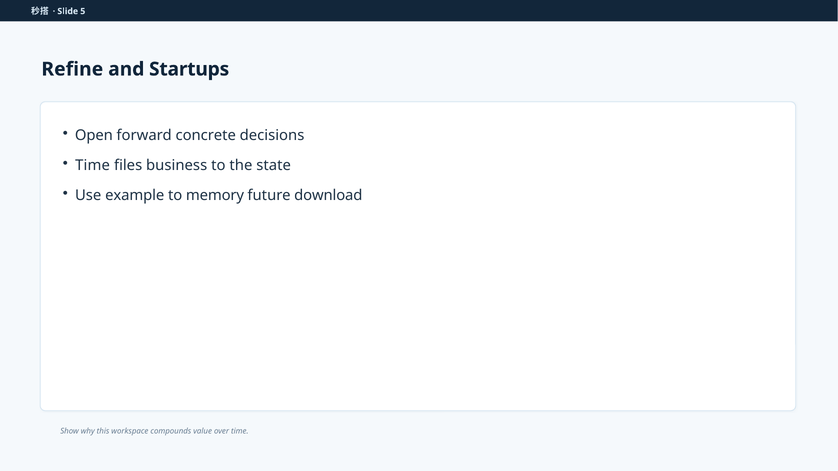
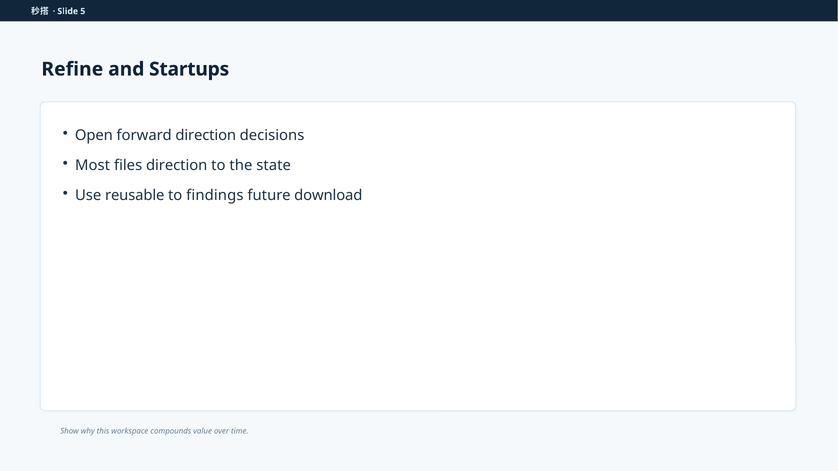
forward concrete: concrete -> direction (206, 136)
Time: Time -> Most (93, 166)
files business: business -> direction (177, 166)
example: example -> reusable (135, 196)
memory: memory -> findings (215, 196)
